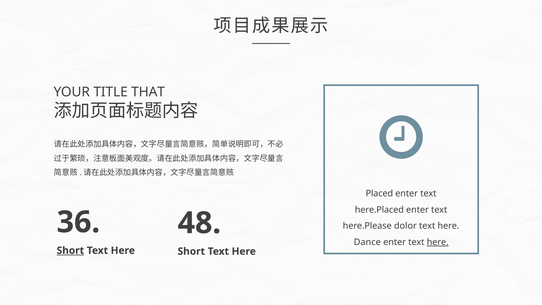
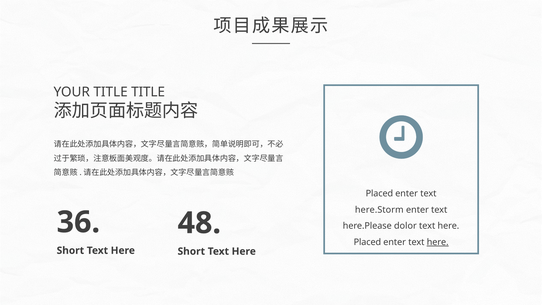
TITLE THAT: THAT -> TITLE (148, 92)
here.Placed: here.Placed -> here.Storm (379, 210)
Dance: Dance -> Placed (367, 242)
Short underline: present -> none (70, 250)
